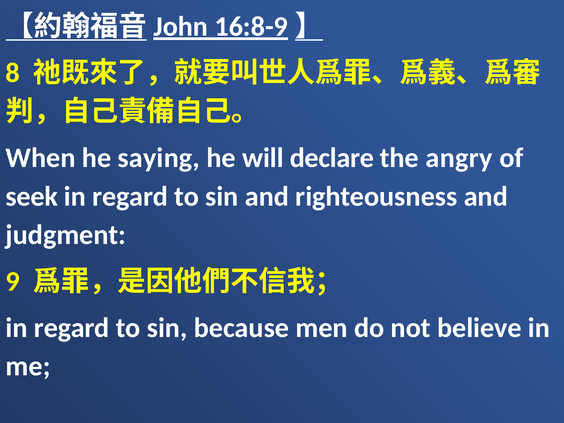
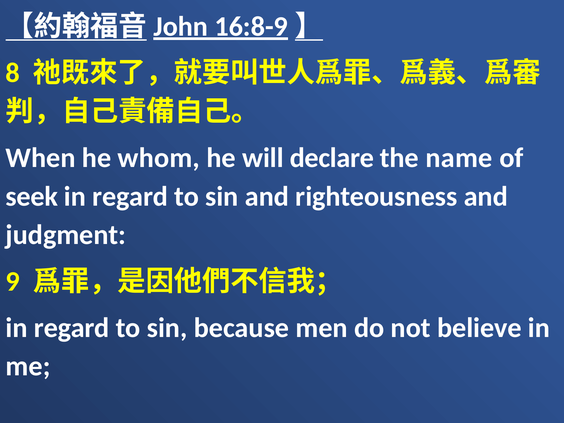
saying: saying -> whom (159, 158)
angry: angry -> name (459, 158)
